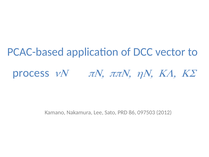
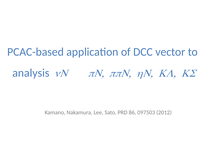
process: process -> analysis (31, 73)
